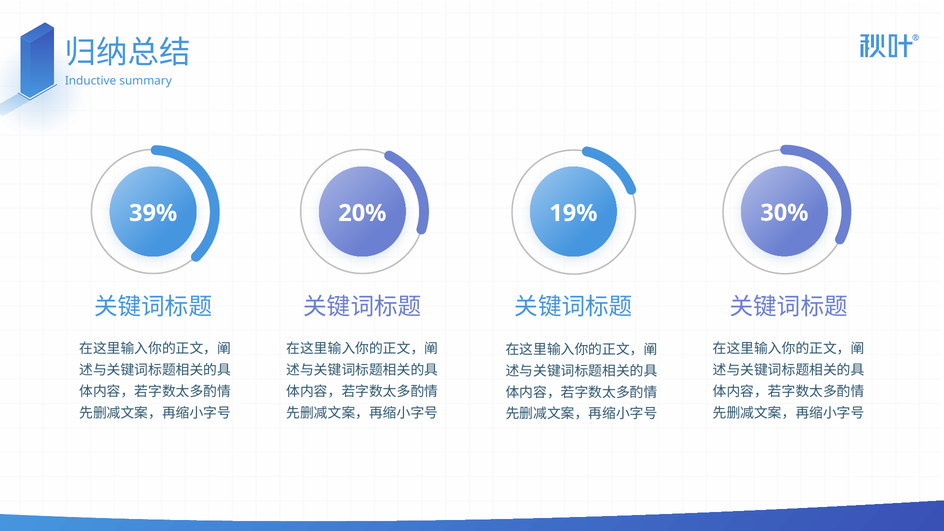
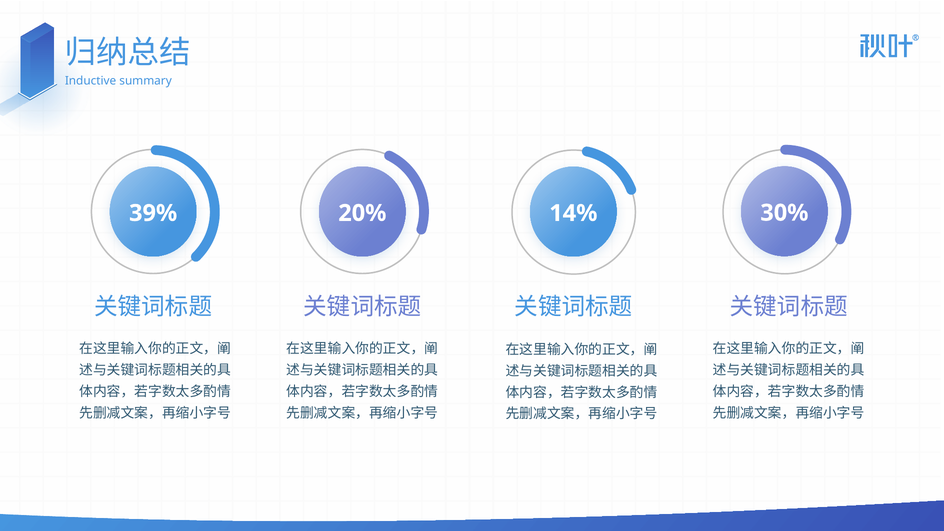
19%: 19% -> 14% (573, 213)
